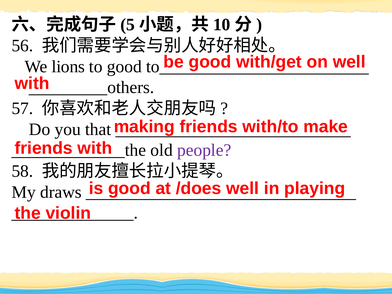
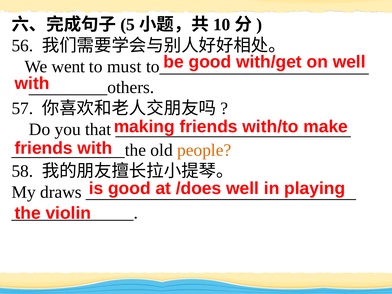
lions: lions -> went (68, 67)
to good: good -> must (124, 67)
people colour: purple -> orange (204, 150)
